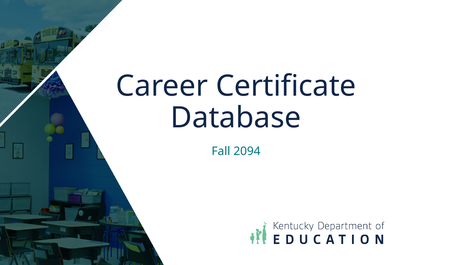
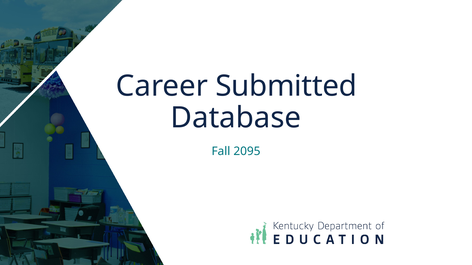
Certificate: Certificate -> Submitted (286, 86)
2094: 2094 -> 2095 (247, 152)
